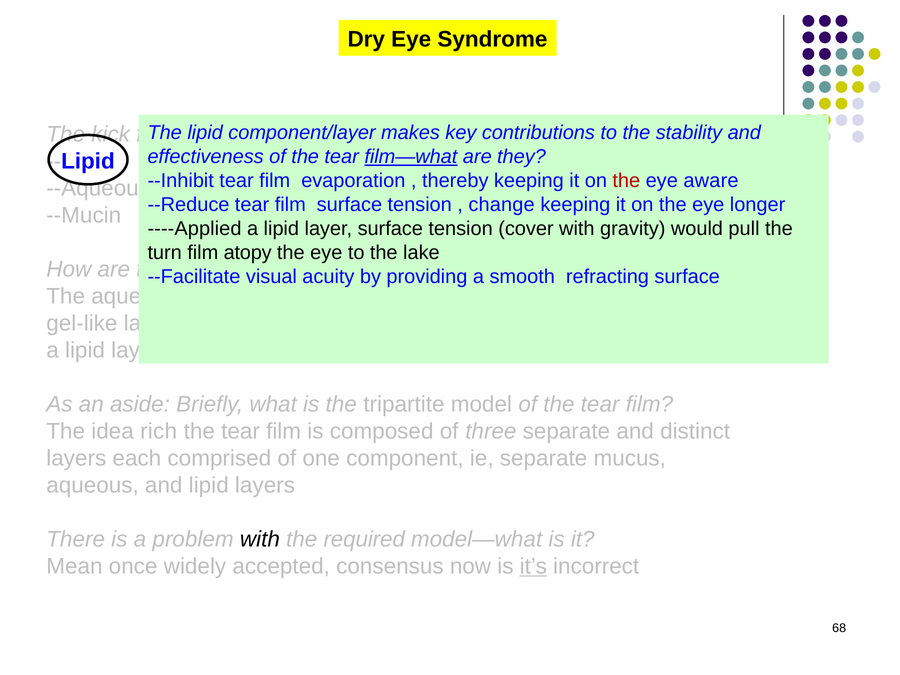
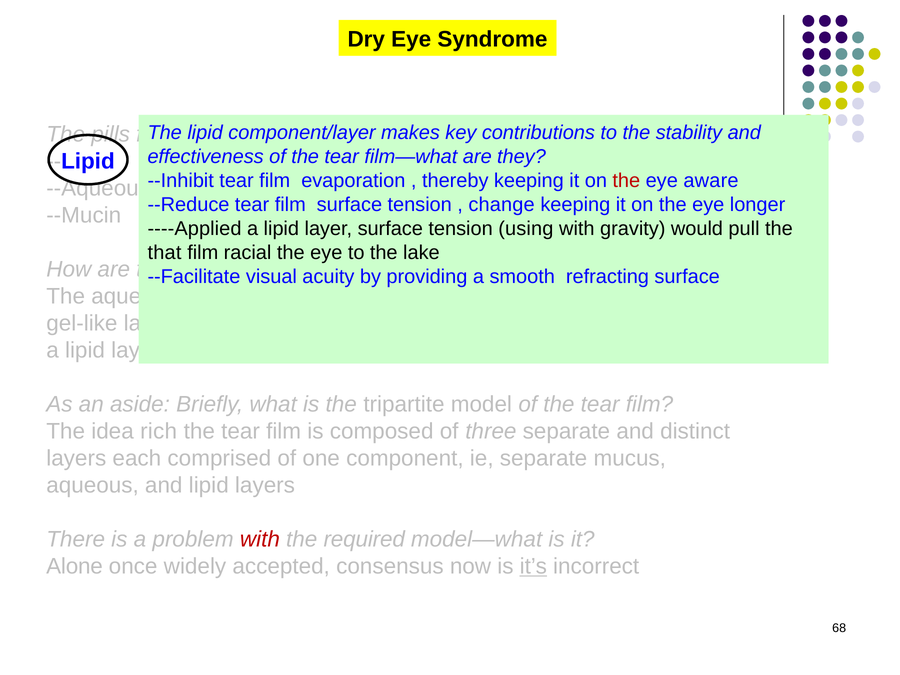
kick: kick -> pills (111, 134)
film—what underline: present -> none (411, 157)
cover: cover -> using (526, 229)
turn: turn -> that (165, 253)
atopy: atopy -> racial (248, 253)
with colour: black -> red (260, 539)
Mean: Mean -> Alone (75, 566)
